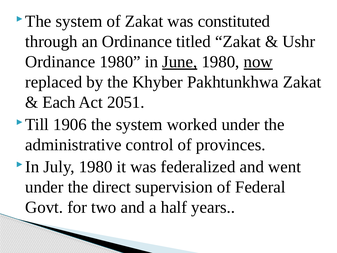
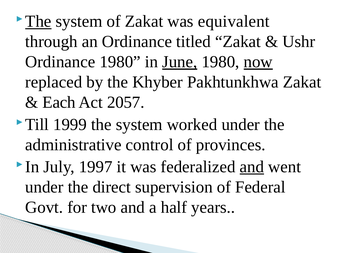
The underline: none -> present (38, 21)
constituted: constituted -> equivalent (234, 21)
2051: 2051 -> 2057 (126, 102)
1906: 1906 -> 1999 (70, 124)
July 1980: 1980 -> 1997 (96, 167)
and underline: none -> present (252, 167)
